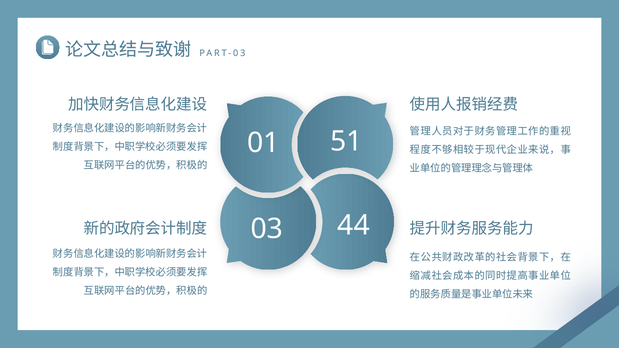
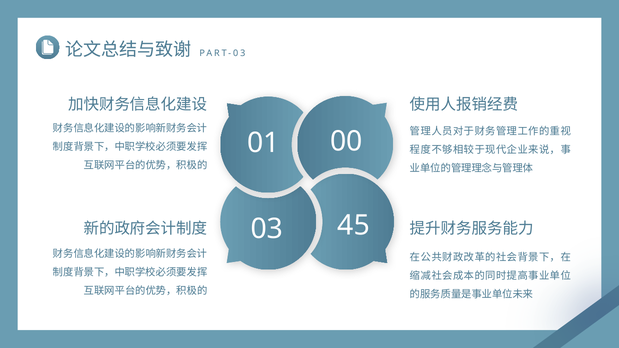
51: 51 -> 00 (346, 142)
44: 44 -> 45 (354, 226)
